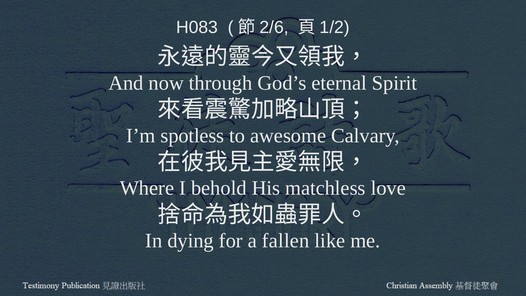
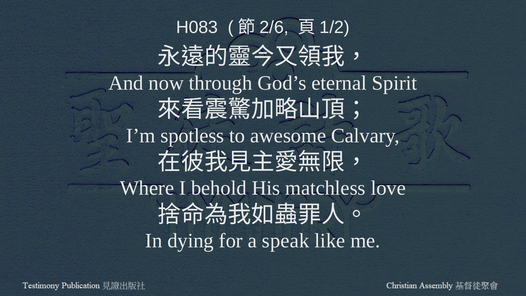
fallen: fallen -> speak (286, 241)
